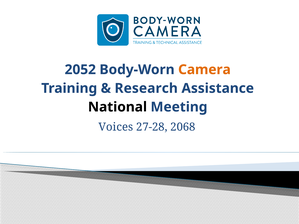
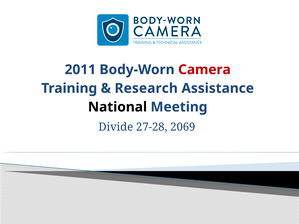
2052: 2052 -> 2011 (80, 70)
Camera colour: orange -> red (204, 70)
Voices: Voices -> Divide (116, 127)
2068: 2068 -> 2069 (183, 127)
